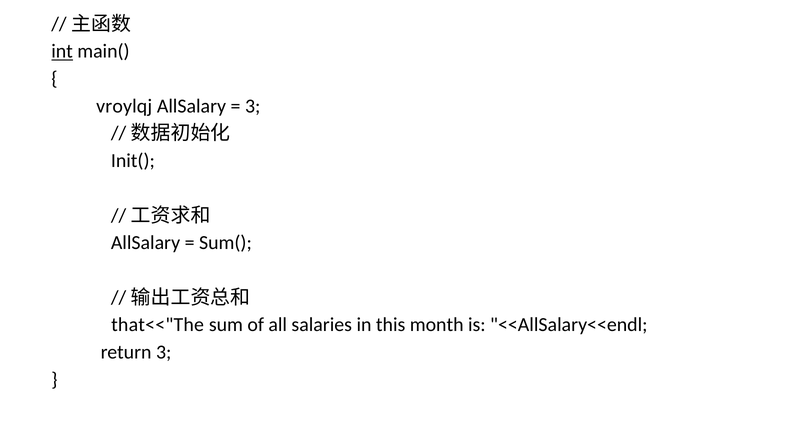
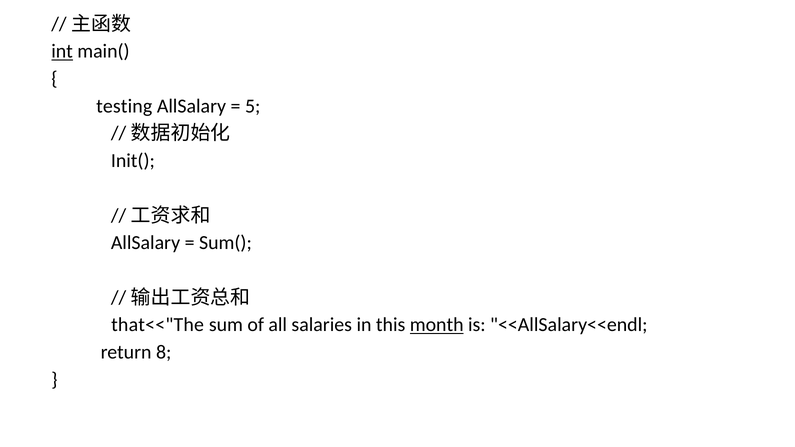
vroylqj: vroylqj -> testing (124, 106)
3: 3 -> 5 (253, 106)
month underline: none -> present (437, 325)
return 3: 3 -> 8 (164, 352)
